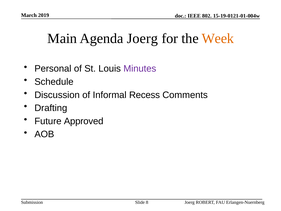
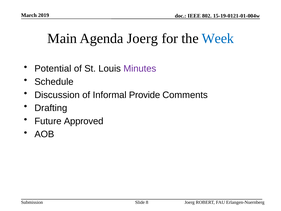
Week colour: orange -> blue (218, 38)
Personal: Personal -> Potential (53, 69)
Recess: Recess -> Provide (145, 95)
